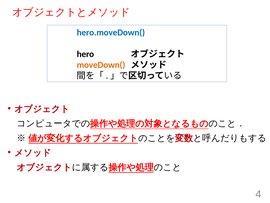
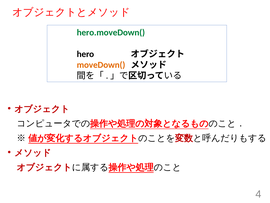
hero.moveDown( colour: blue -> green (111, 32)
